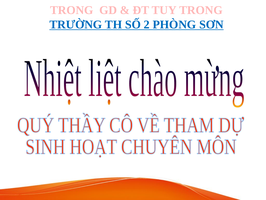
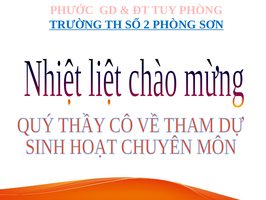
TRONG: TRONG -> PHƯỚC (72, 10)
TUY TRONG: TRONG -> PHÒNG (201, 10)
